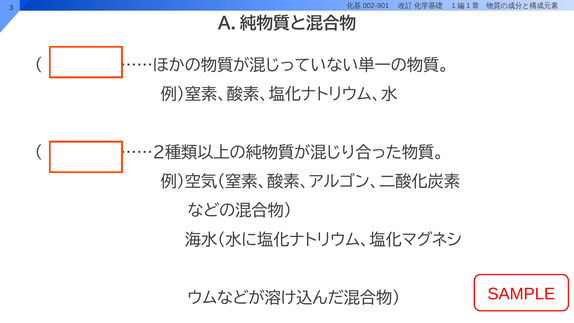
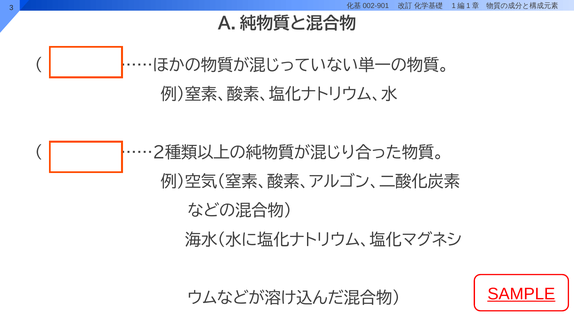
SAMPLE underline: none -> present (521, 294)
